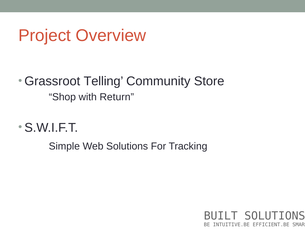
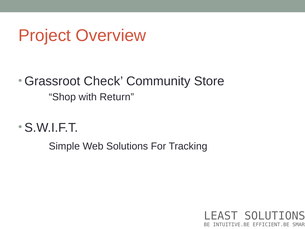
Telling: Telling -> Check (103, 81)
BUILT: BUILT -> LEAST (221, 216)
